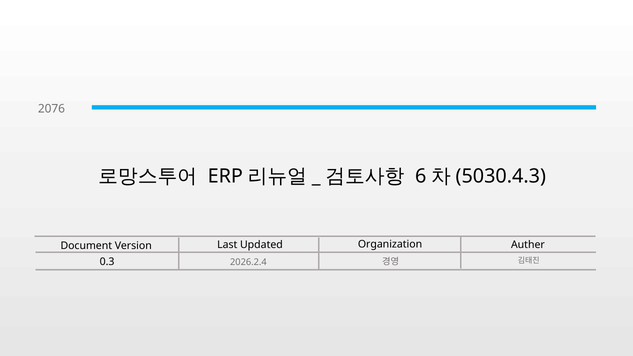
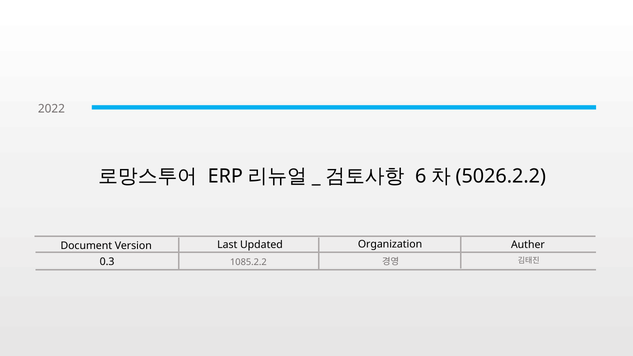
2076: 2076 -> 2022 (51, 109)
5030.4.3: 5030.4.3 -> 5026.2.2 (501, 176)
2026.2.4: 2026.2.4 -> 1085.2.2 (248, 262)
